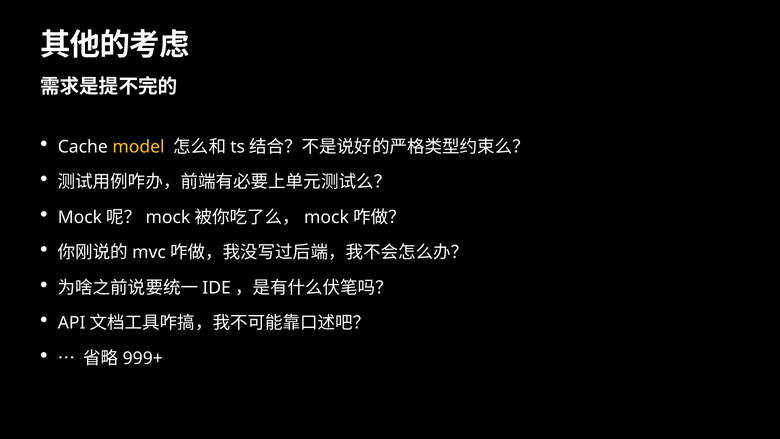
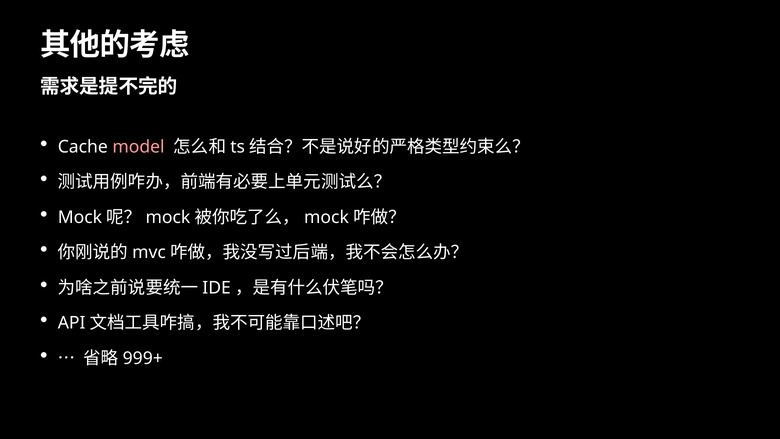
model colour: yellow -> pink (139, 147)
